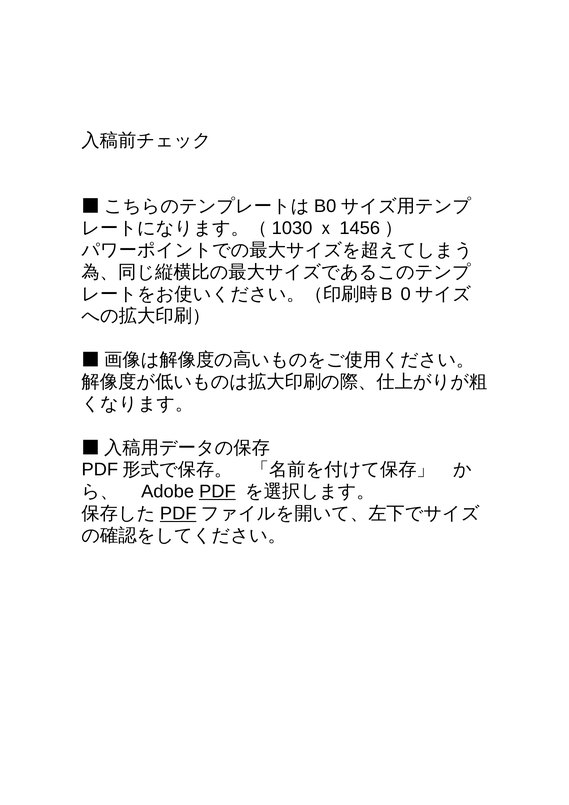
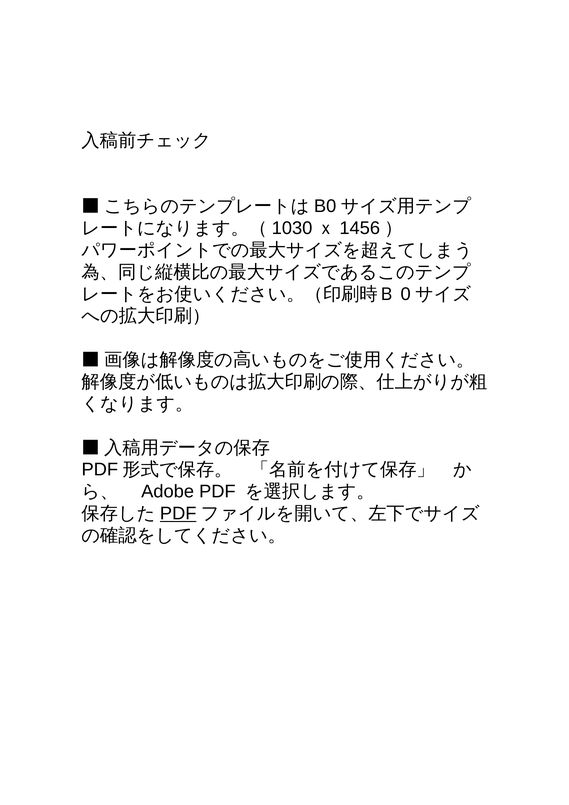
PDF underline: present -> none (217, 491)
